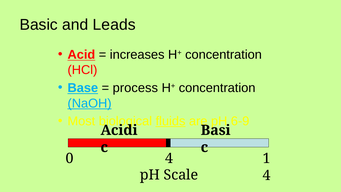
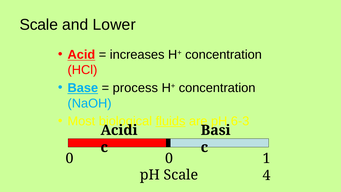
Basic: Basic -> Scale (39, 25)
Leads: Leads -> Lower (114, 25)
NaOH underline: present -> none (90, 103)
6-9: 6-9 -> 6-3 (240, 121)
0 4: 4 -> 0 (169, 158)
